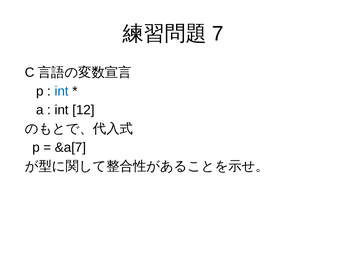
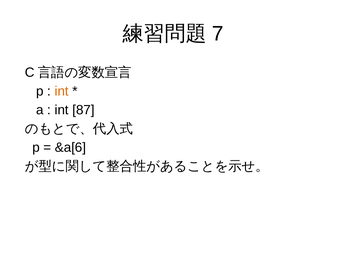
int colour: blue -> orange (62, 91)
12: 12 -> 87 (83, 110)
&a[7: &a[7 -> &a[6 (71, 147)
